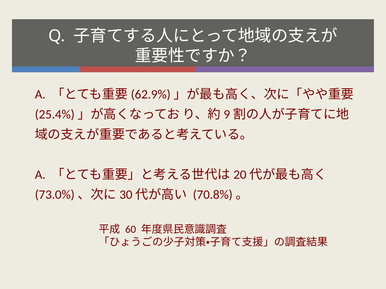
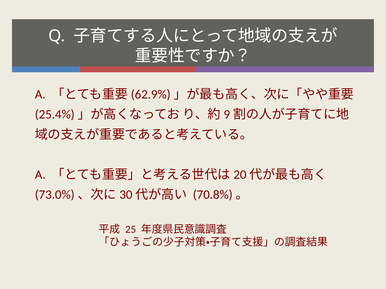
60: 60 -> 25 (131, 230)
